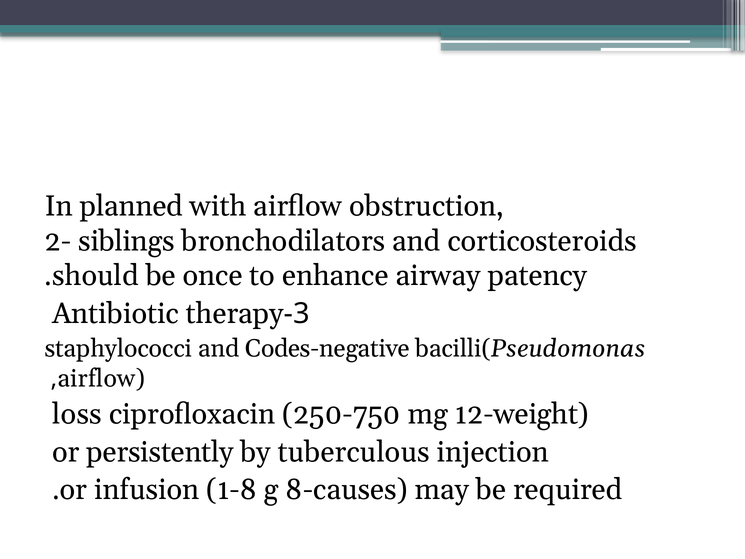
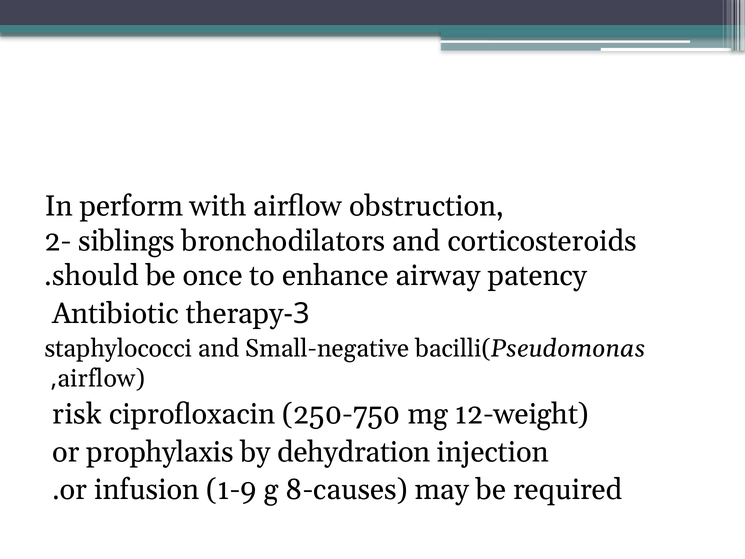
planned: planned -> perform (131, 206)
Codes-negative: Codes-negative -> Small-negative (327, 349)
loss: loss -> risk (77, 414)
persistently: persistently -> prophylaxis (160, 452)
tuberculous: tuberculous -> dehydration (354, 452)
1-8: 1-8 -> 1-9 (232, 490)
